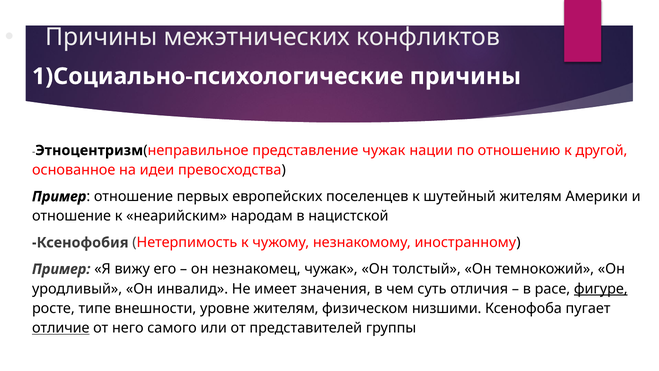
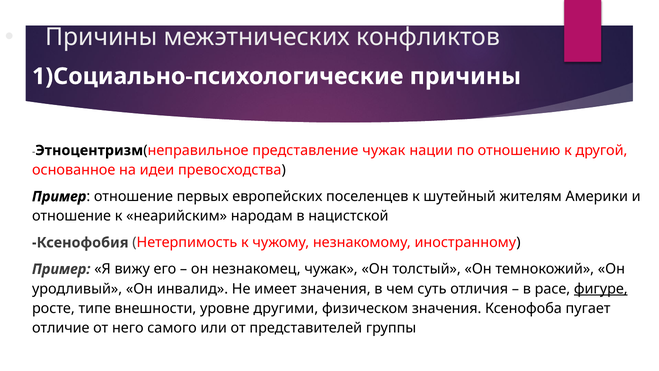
уровне жителям: жителям -> другими (286, 308)
физическом низшими: низшими -> значения (447, 308)
отличие underline: present -> none (61, 328)
